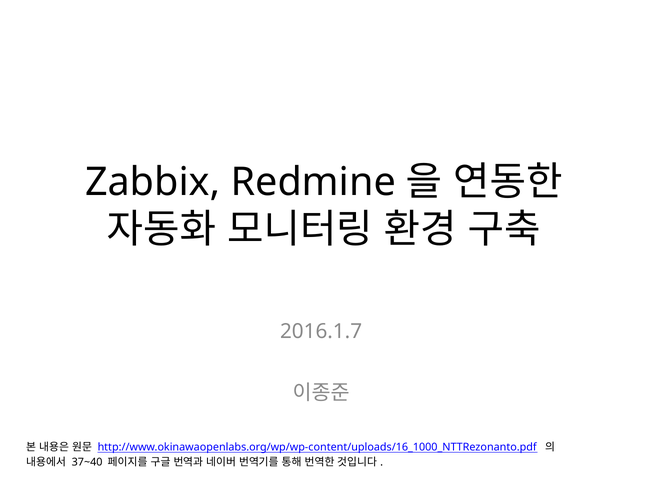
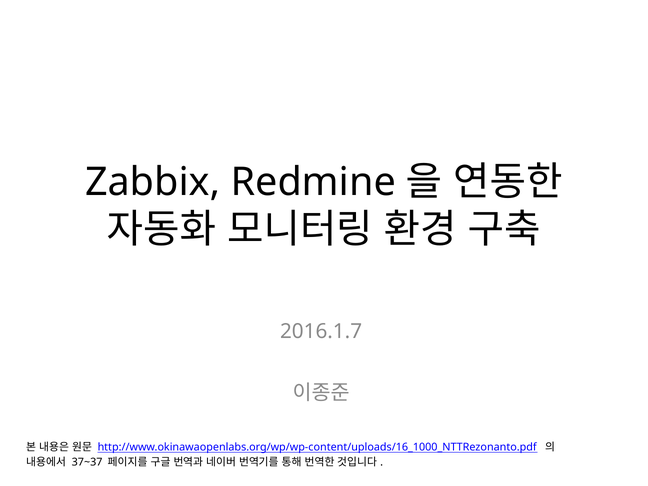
37~40: 37~40 -> 37~37 (87, 462)
